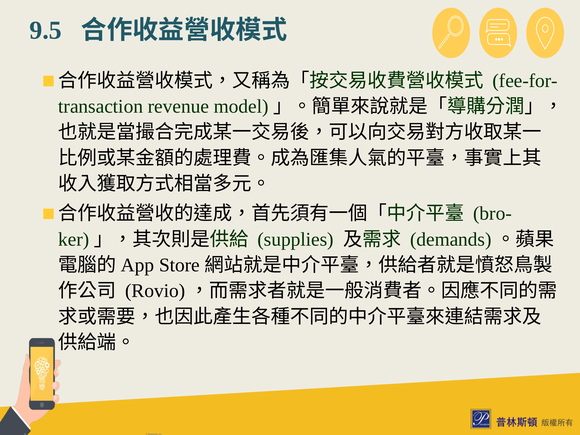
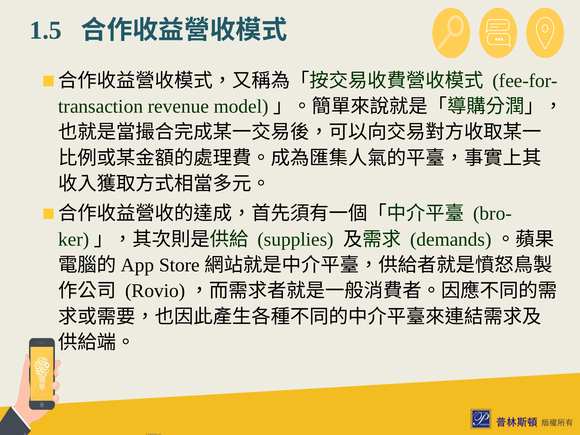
9.5: 9.5 -> 1.5 (46, 30)
